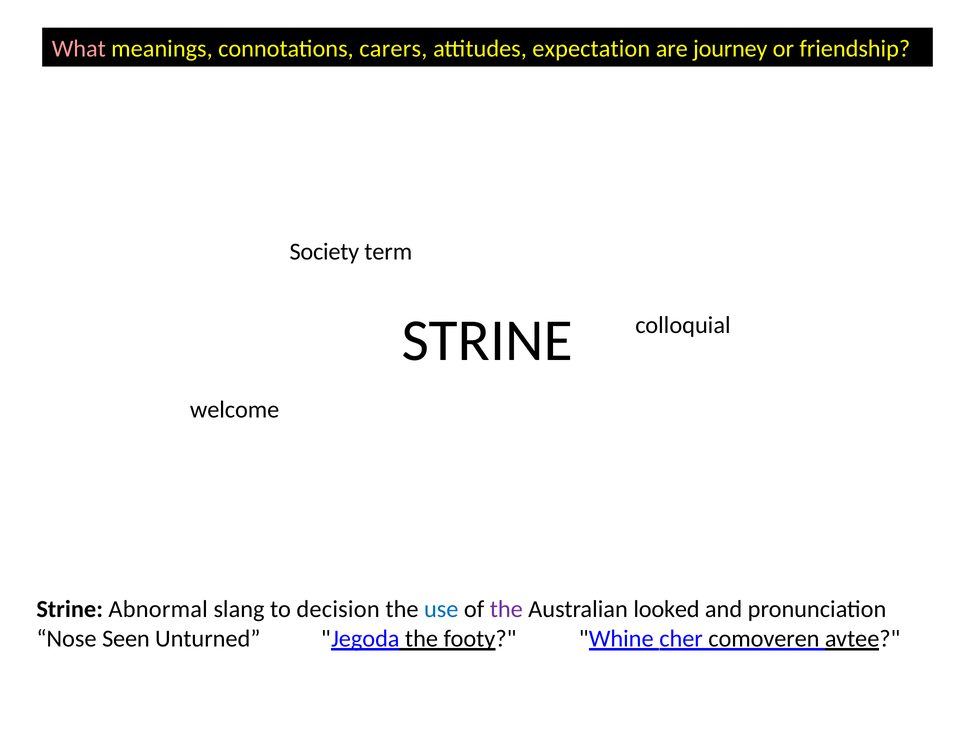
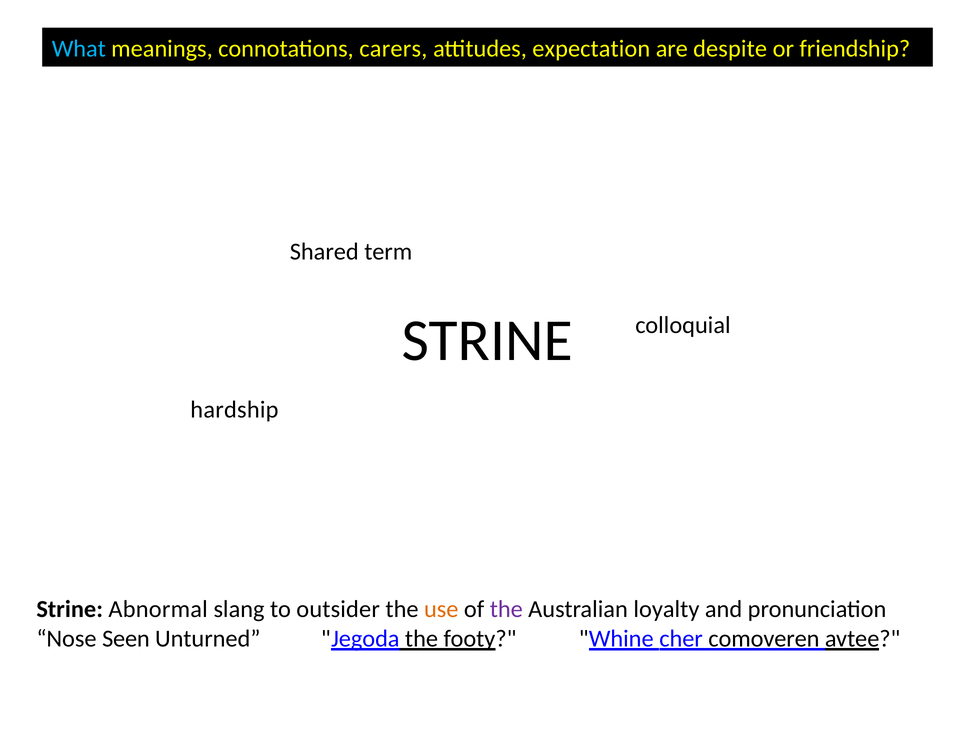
What colour: pink -> light blue (79, 49)
journey: journey -> despite (730, 49)
Society: Society -> Shared (324, 252)
welcome: welcome -> hardship (234, 410)
decision: decision -> outsider (338, 609)
use colour: blue -> orange (441, 609)
looked: looked -> loyalty (666, 609)
